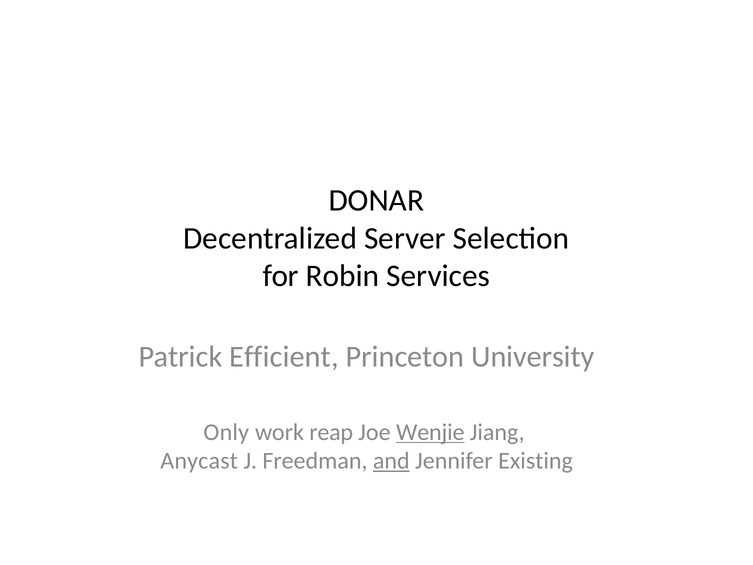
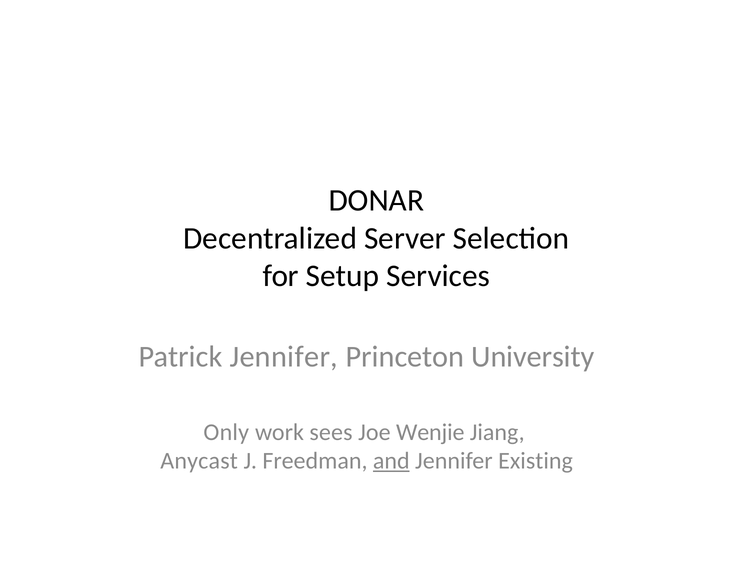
Robin: Robin -> Setup (343, 276)
Patrick Efficient: Efficient -> Jennifer (284, 357)
reap: reap -> sees (331, 432)
Wenjie underline: present -> none (430, 432)
